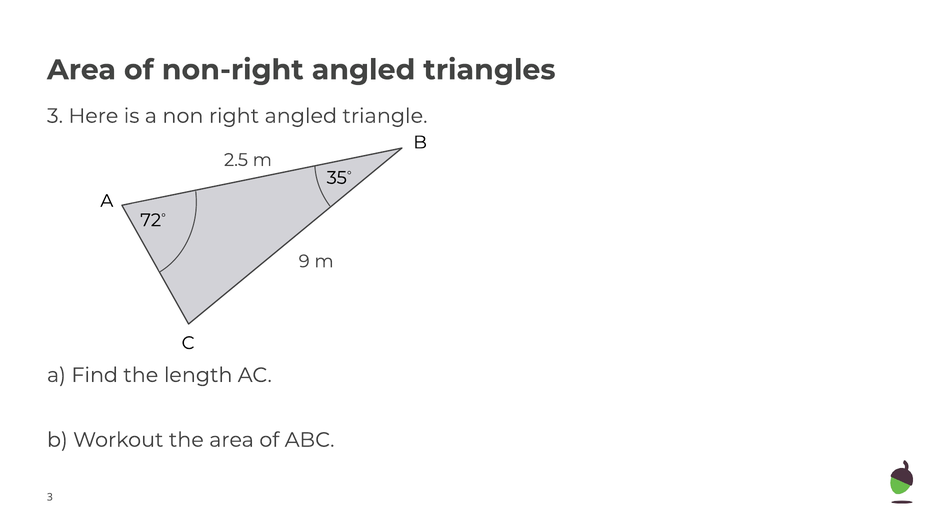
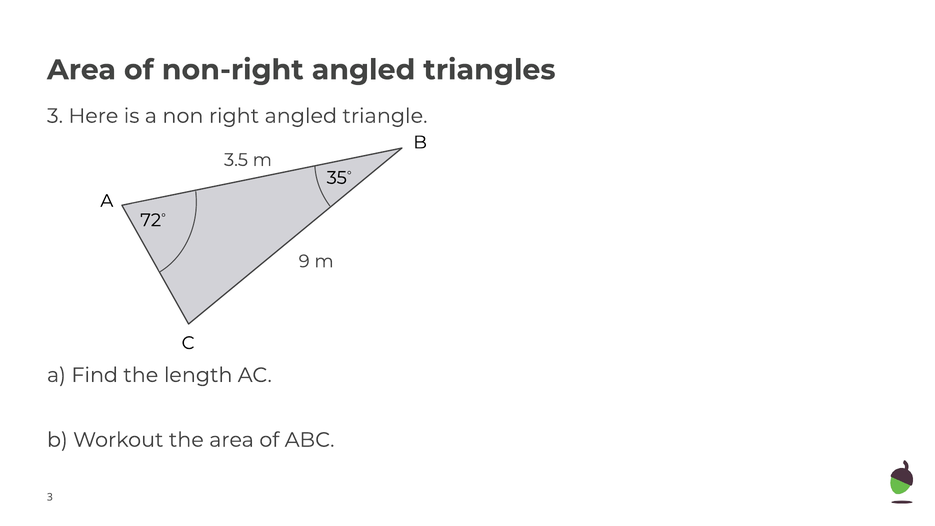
2.5: 2.5 -> 3.5 (236, 160)
